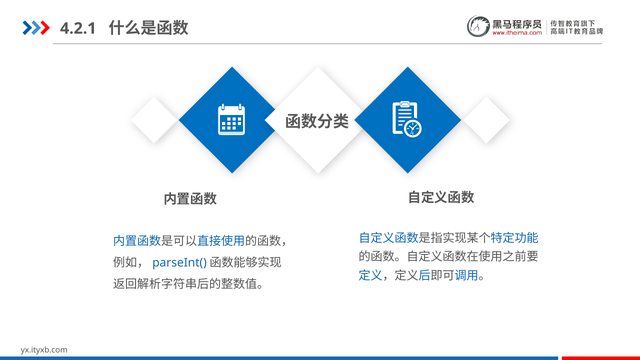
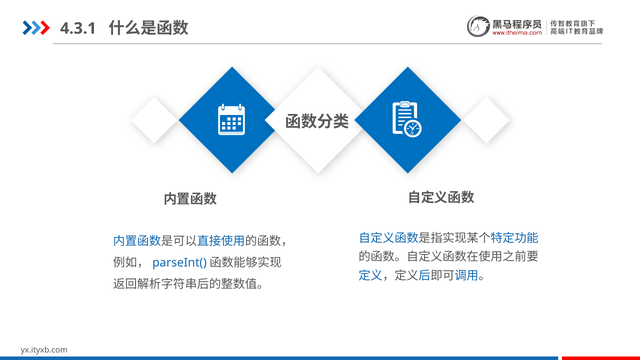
4.2.1: 4.2.1 -> 4.3.1 (78, 28)
